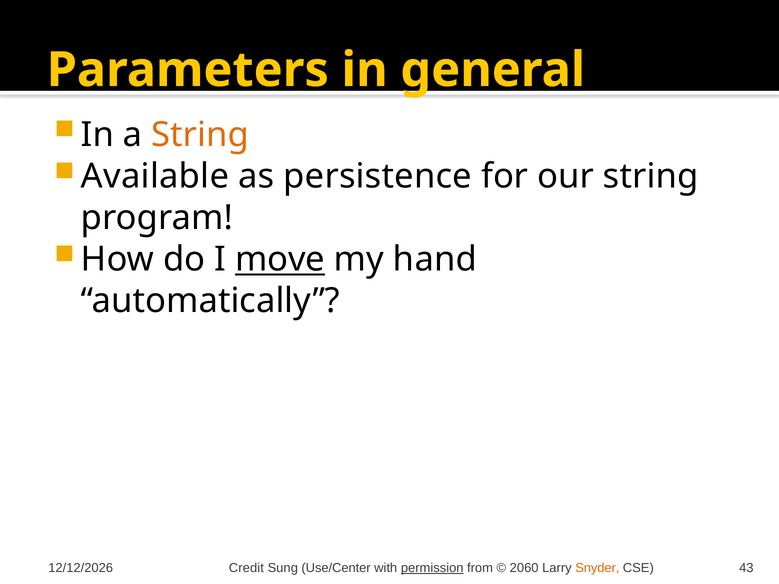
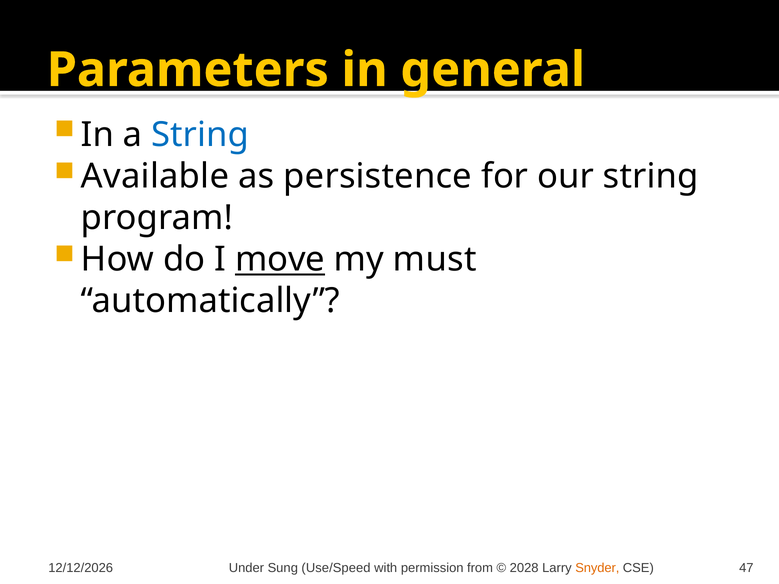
String colour: orange -> blue (200, 135)
hand: hand -> must (435, 260)
Credit: Credit -> Under (246, 568)
Use/Center: Use/Center -> Use/Speed (336, 568)
permission underline: present -> none (432, 568)
2060: 2060 -> 2028 (524, 568)
43: 43 -> 47 (746, 568)
